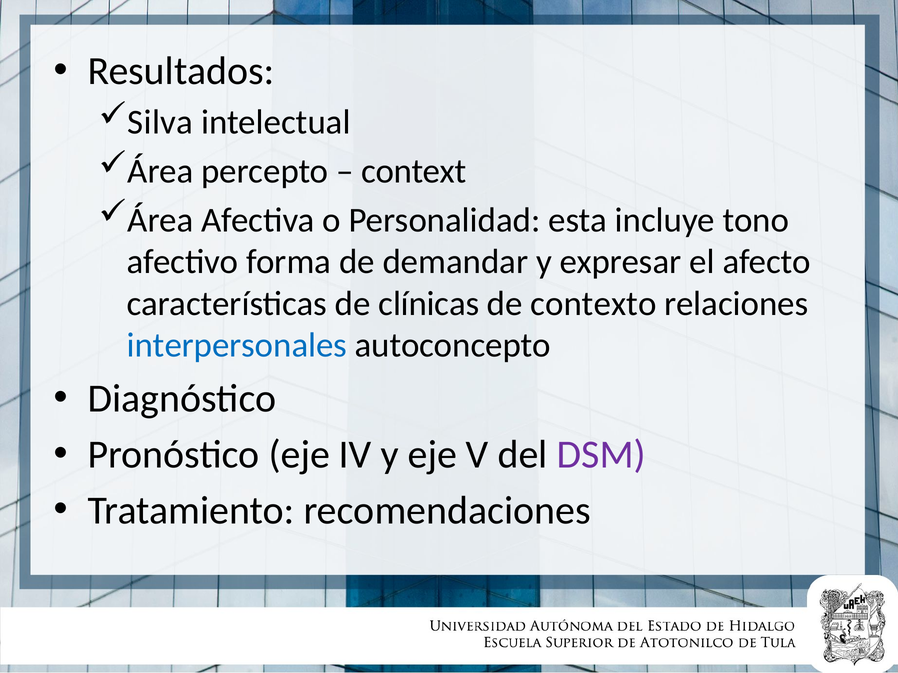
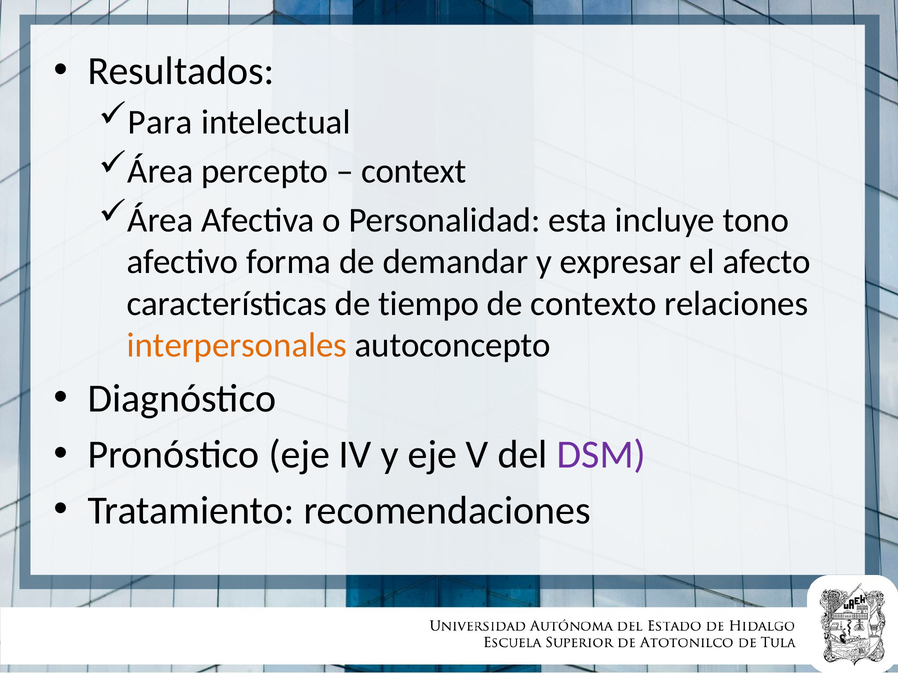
Silva: Silva -> Para (160, 123)
clínicas: clínicas -> tiempo (429, 304)
interpersonales colour: blue -> orange (237, 346)
